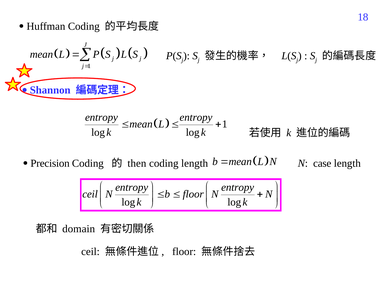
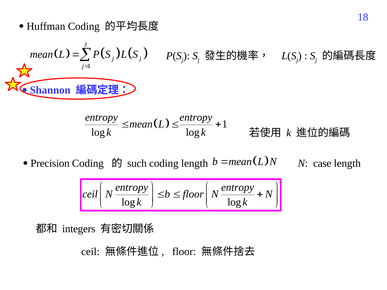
then: then -> such (137, 163)
domain: domain -> integers (79, 229)
